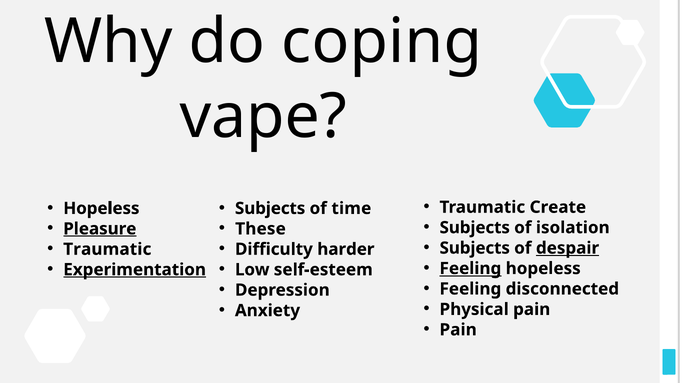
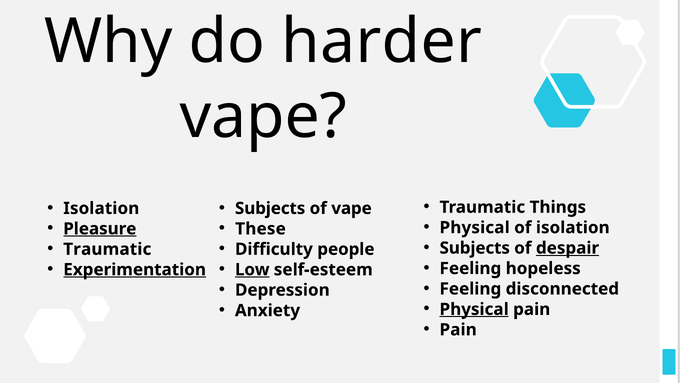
coping: coping -> harder (382, 42)
Create: Create -> Things (558, 208)
Hopeless: Hopeless -> Isolation (101, 209)
of time: time -> vape (352, 209)
Subjects: Subjects -> Physical (475, 228)
harder: harder -> people (346, 250)
Feeling underline: present -> none (470, 269)
Low underline: none -> present (252, 270)
Physical underline: none -> present (474, 310)
